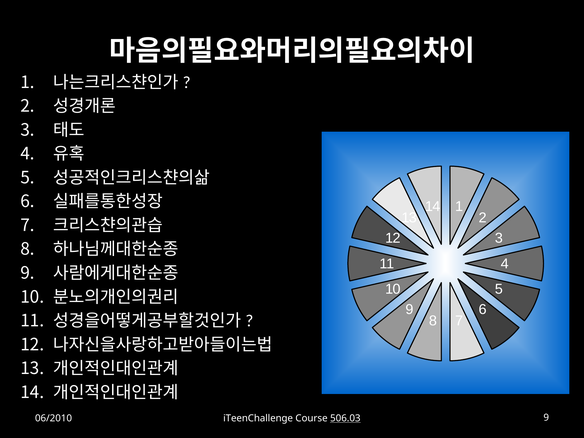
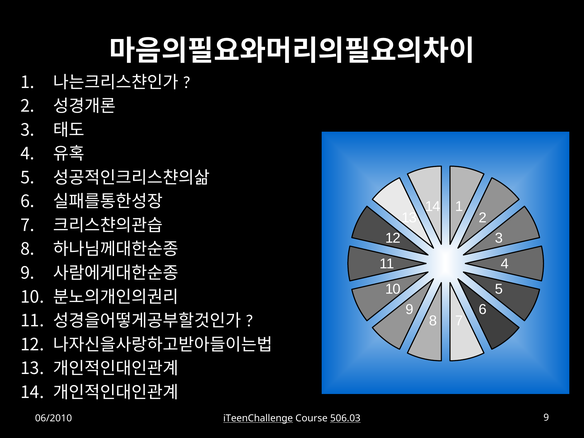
iTeenChallenge underline: none -> present (258, 418)
